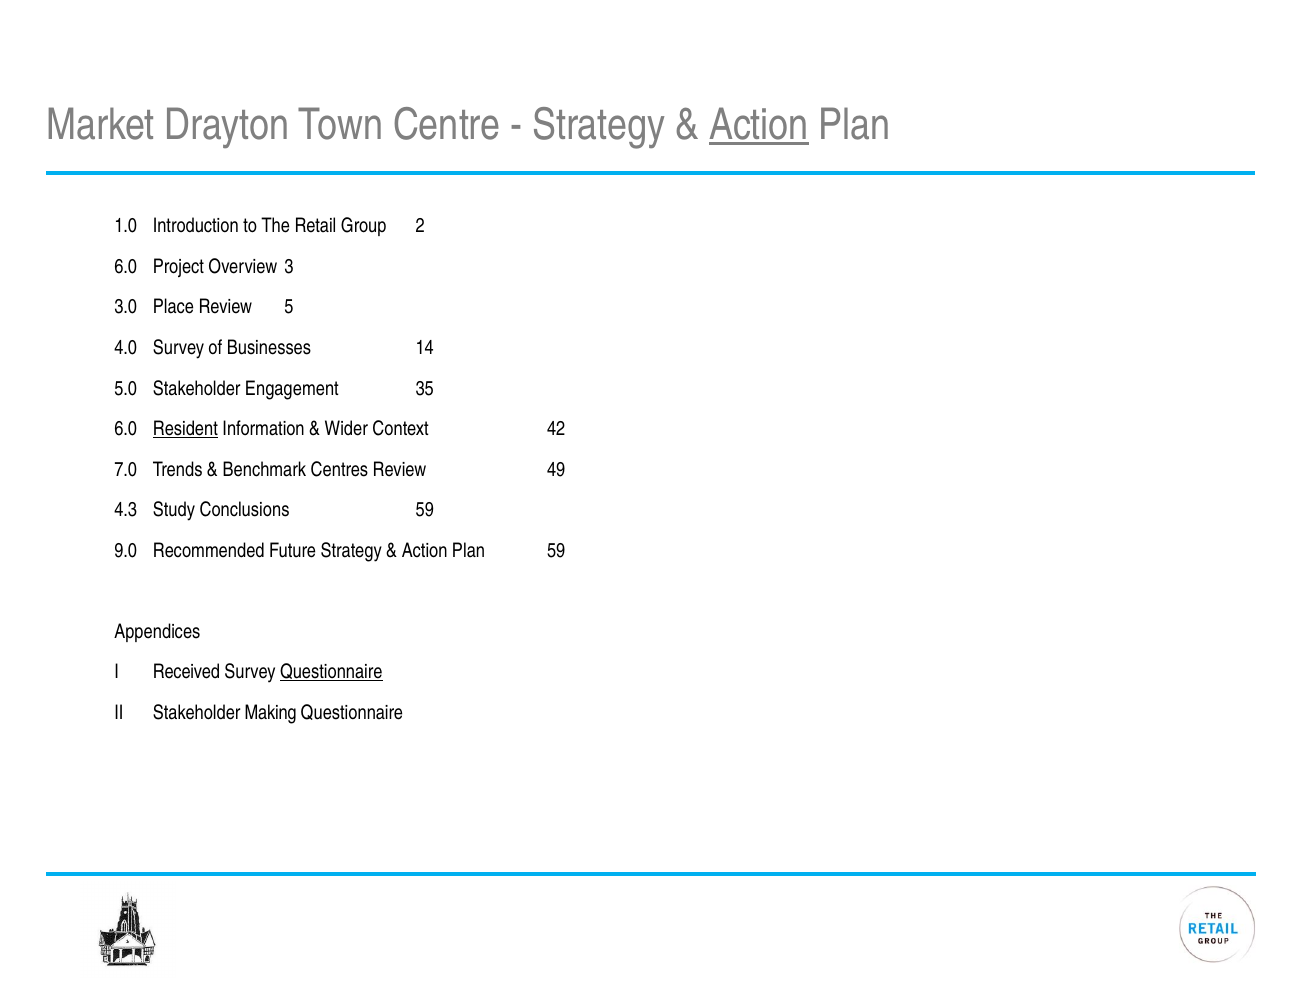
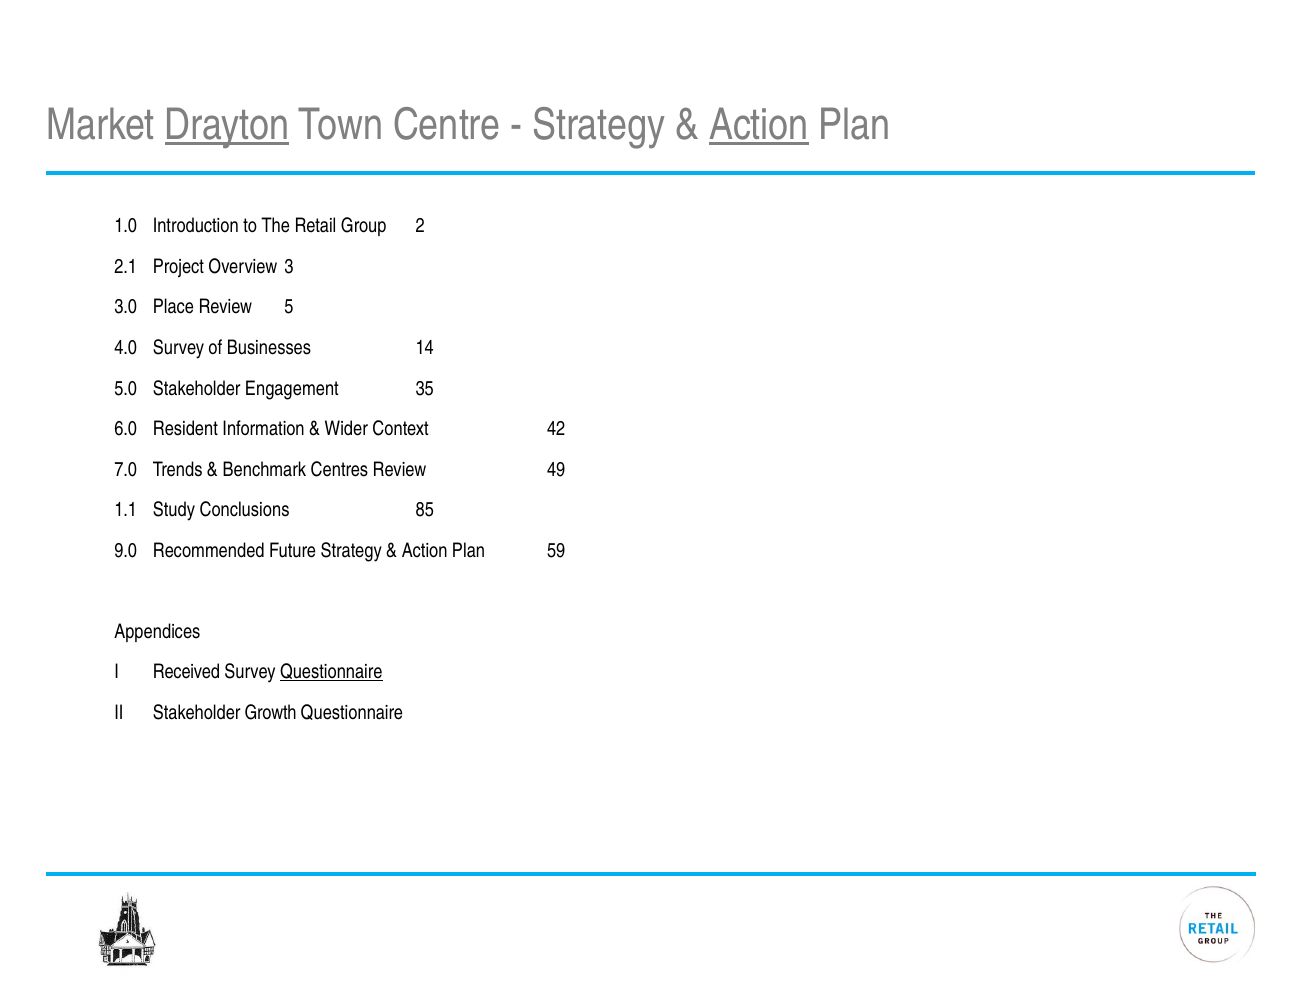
Drayton underline: none -> present (227, 125)
6.0: 6.0 -> 2.1 (126, 267)
Resident underline: present -> none (185, 429)
4.3: 4.3 -> 1.1 (126, 510)
Conclusions 59: 59 -> 85 (425, 510)
Making: Making -> Growth (271, 713)
